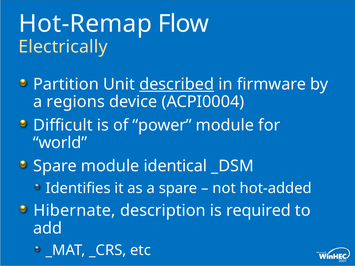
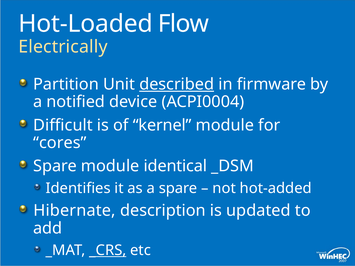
Hot-Remap: Hot-Remap -> Hot-Loaded (86, 24)
regions: regions -> notified (76, 102)
power: power -> kernel (162, 125)
world: world -> cores (60, 143)
required: required -> updated (258, 211)
_CRS underline: none -> present (108, 251)
